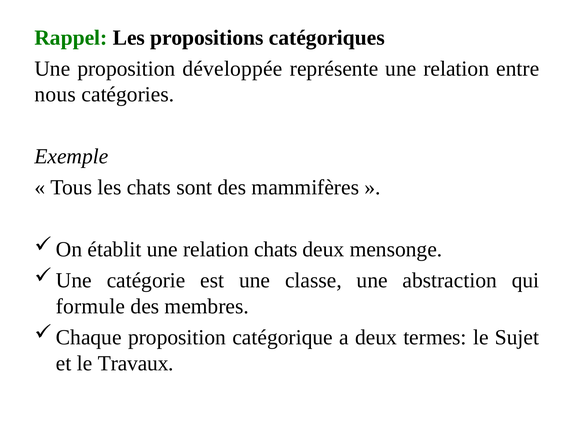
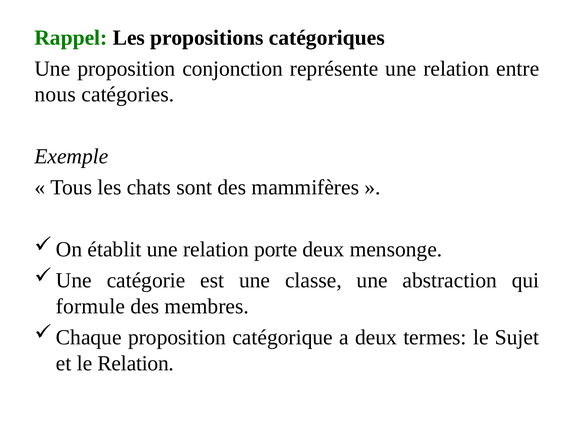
développée: développée -> conjonction (233, 69)
relation chats: chats -> porte (276, 249)
le Travaux: Travaux -> Relation (136, 363)
